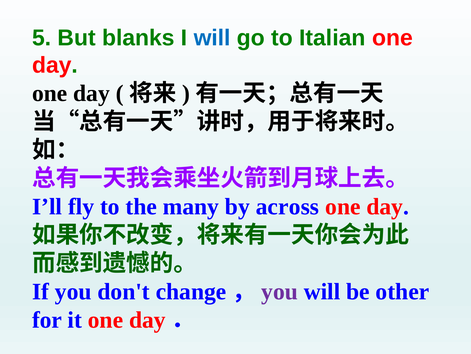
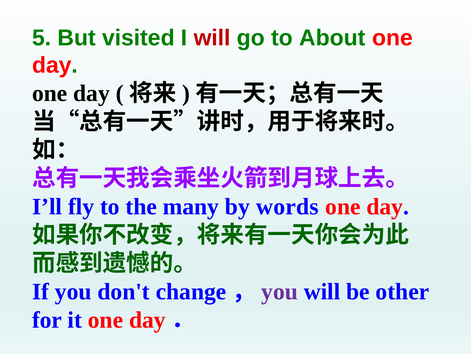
blanks: blanks -> visited (138, 38)
will colour: blue -> red (212, 38)
Italian: Italian -> About (332, 38)
across: across -> words (287, 206)
